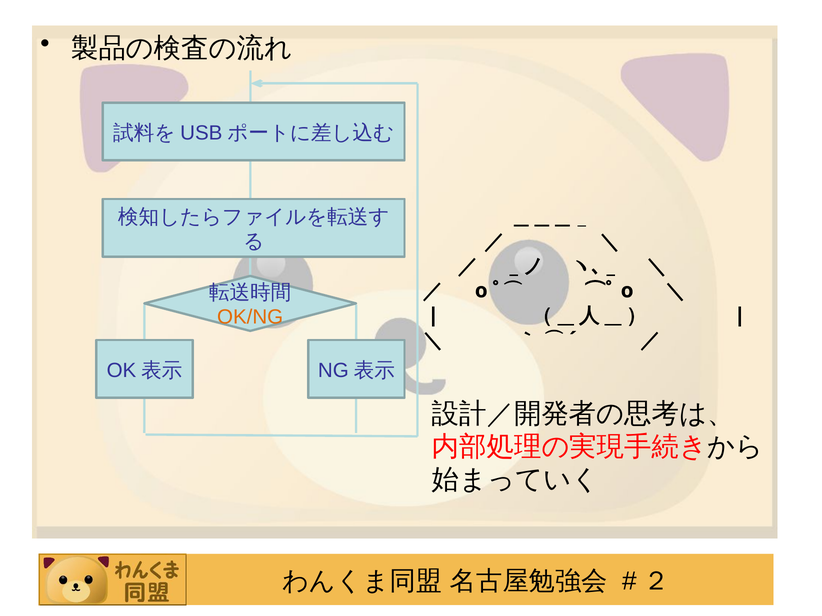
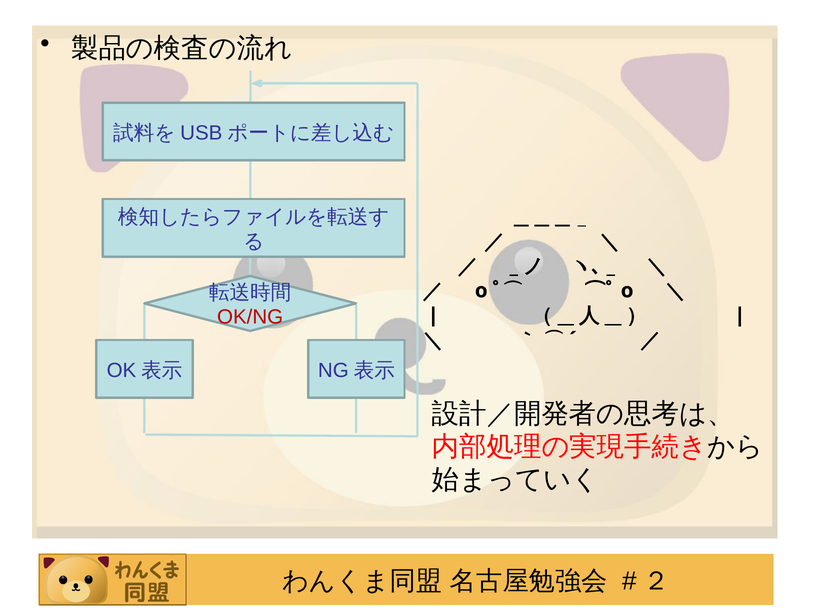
OK/NG colour: orange -> red (250, 317)
